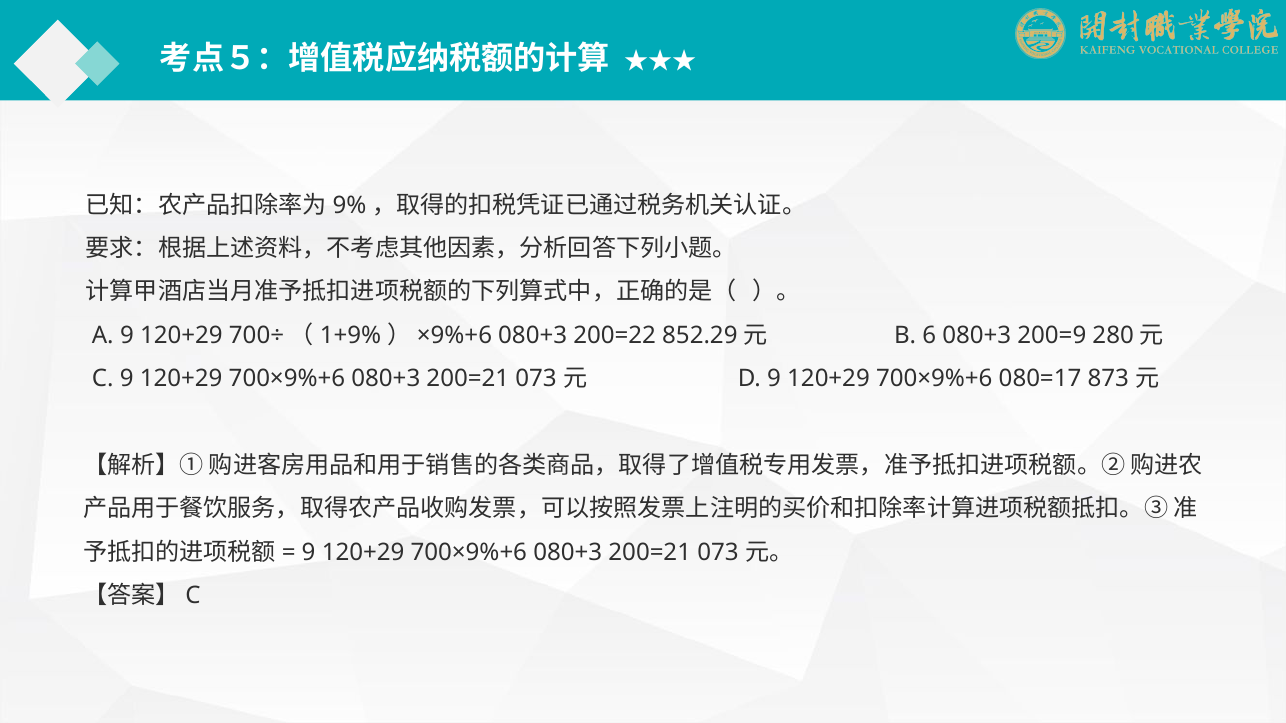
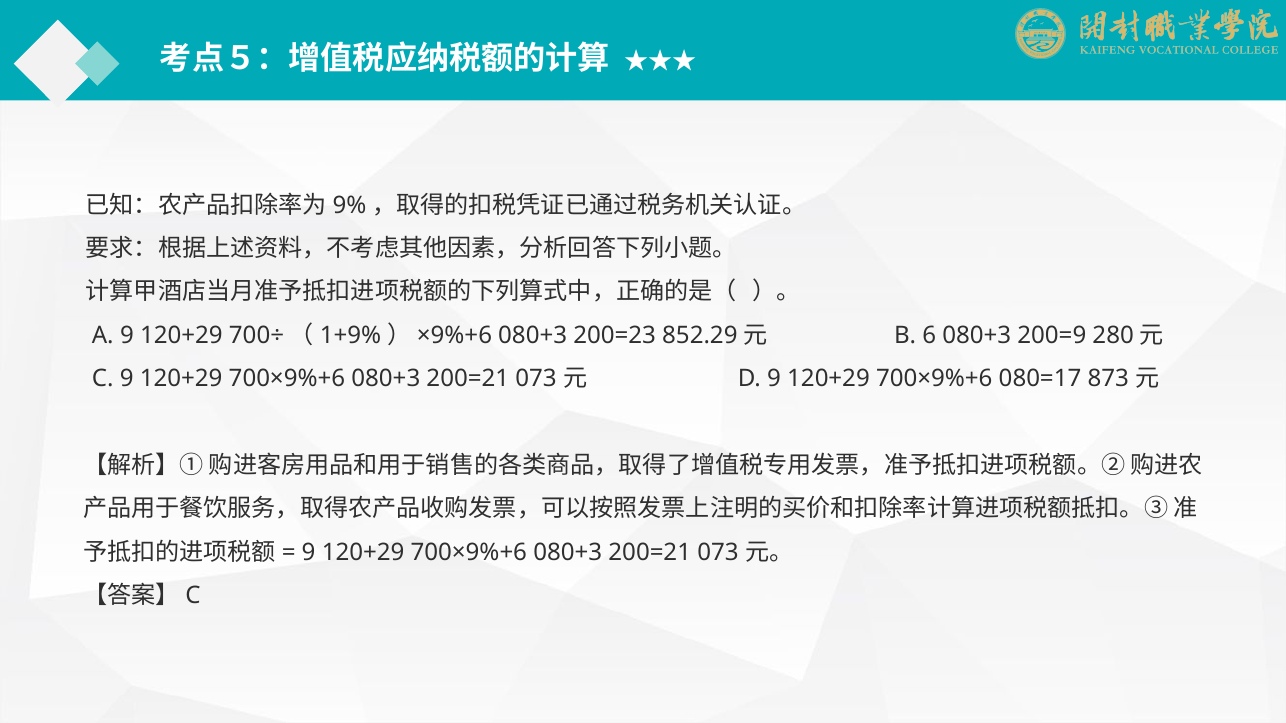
200=22: 200=22 -> 200=23 (615, 336)
